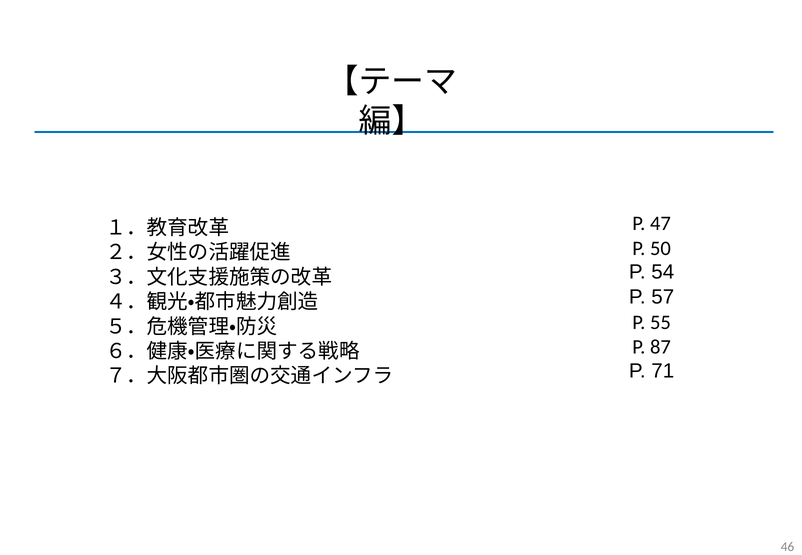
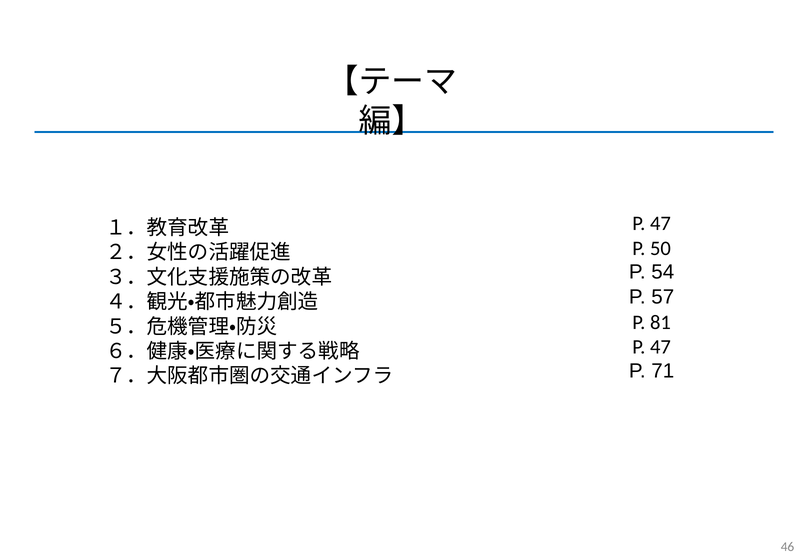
55: 55 -> 81 (661, 323)
87: 87 -> 47 (661, 347)
